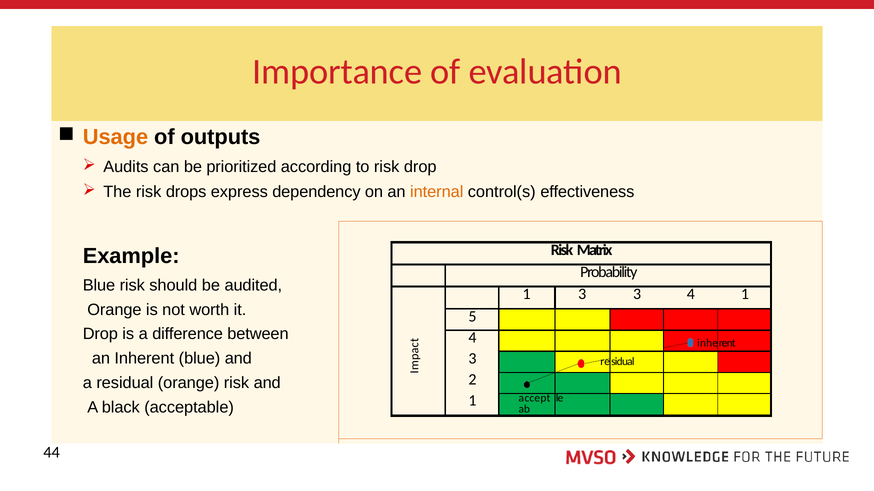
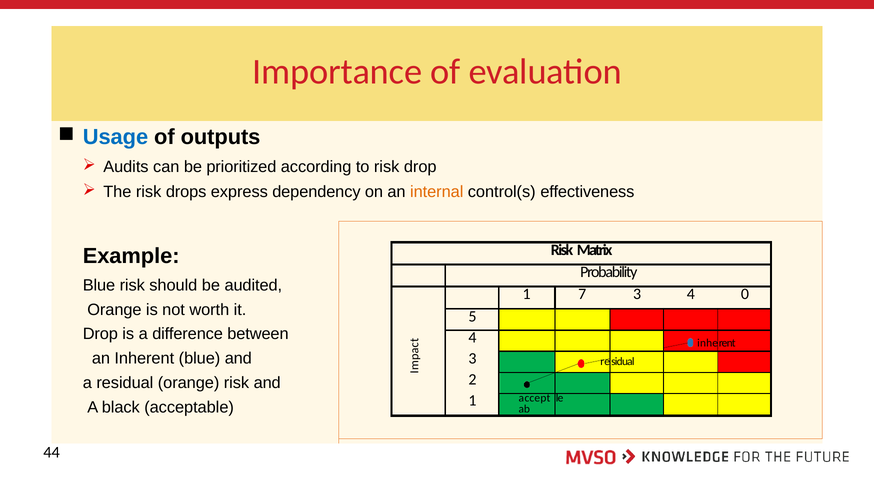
Usage colour: orange -> blue (115, 137)
1 3: 3 -> 7 (582, 295)
4 1: 1 -> 0 (745, 295)
